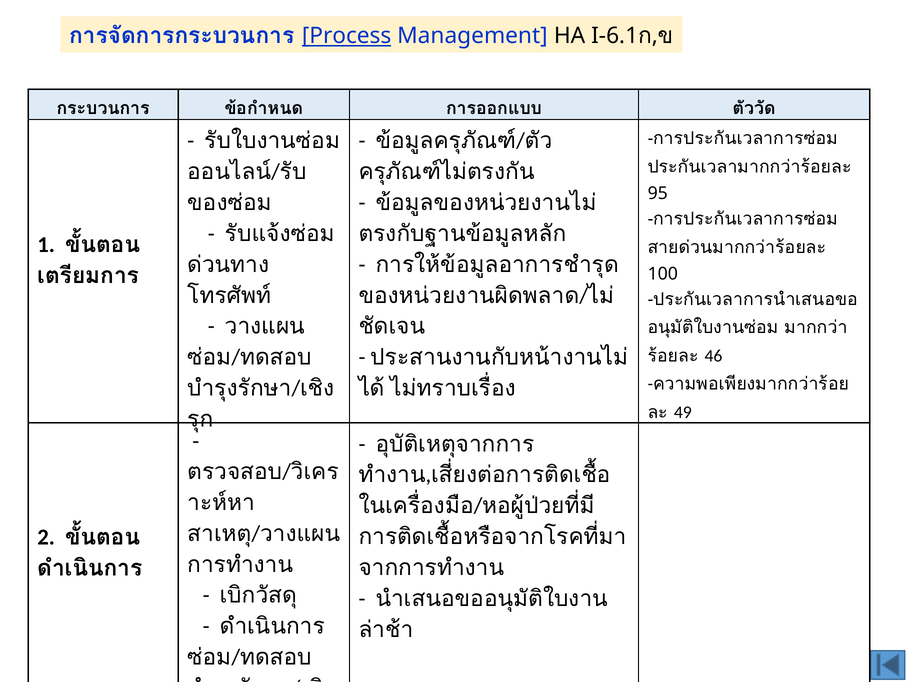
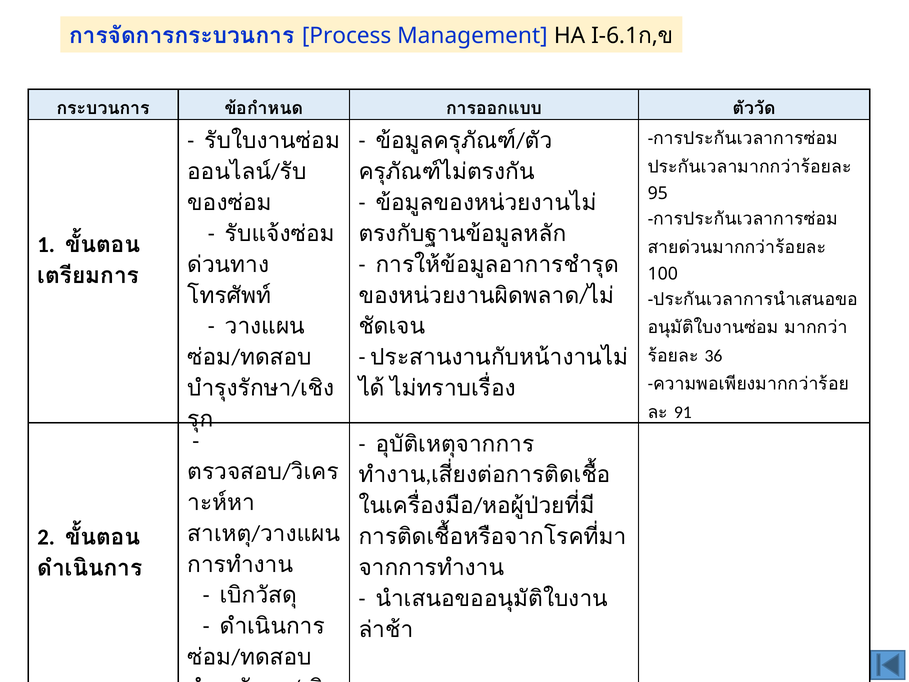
Process underline: present -> none (347, 36)
46: 46 -> 36 (713, 356)
49: 49 -> 91 (683, 412)
